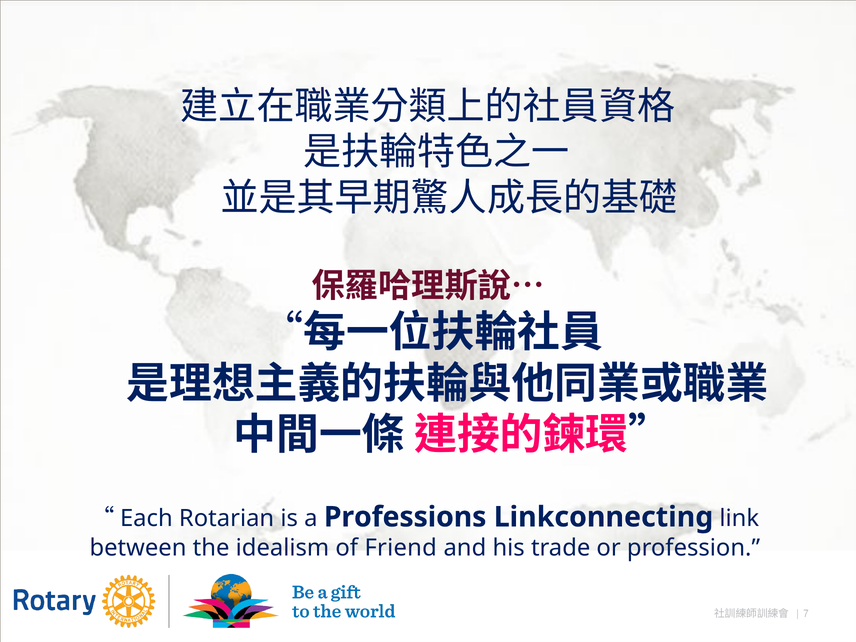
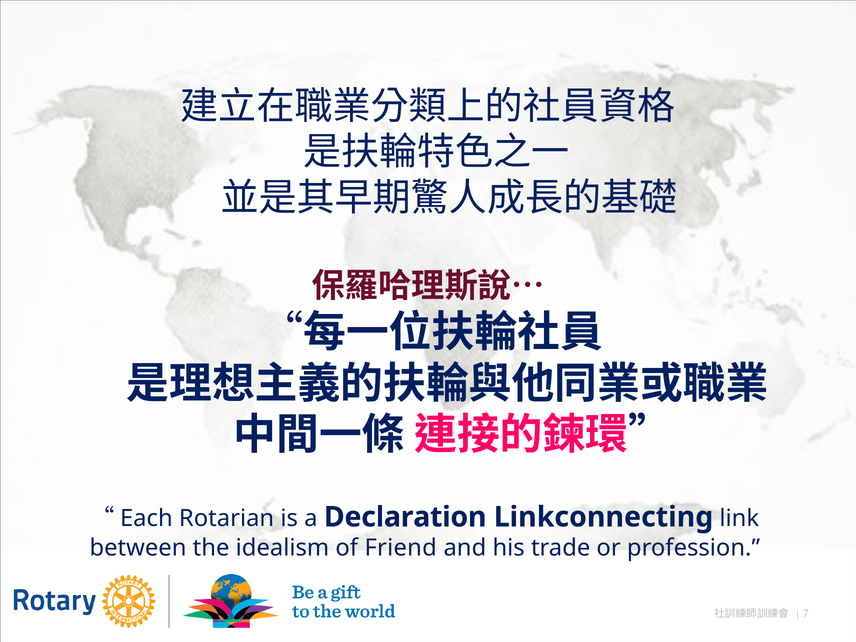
Professions: Professions -> Declaration (405, 517)
